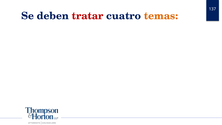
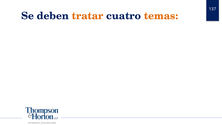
tratar colour: red -> orange (88, 16)
